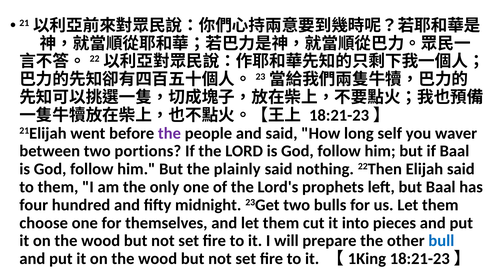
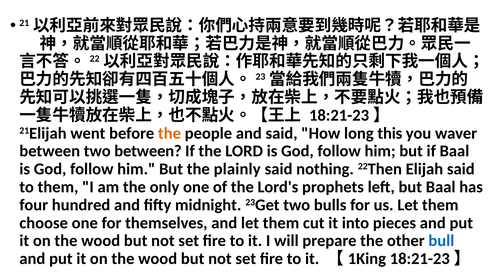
the colour: purple -> orange (169, 133)
self: self -> this (390, 133)
two portions: portions -> between (148, 151)
